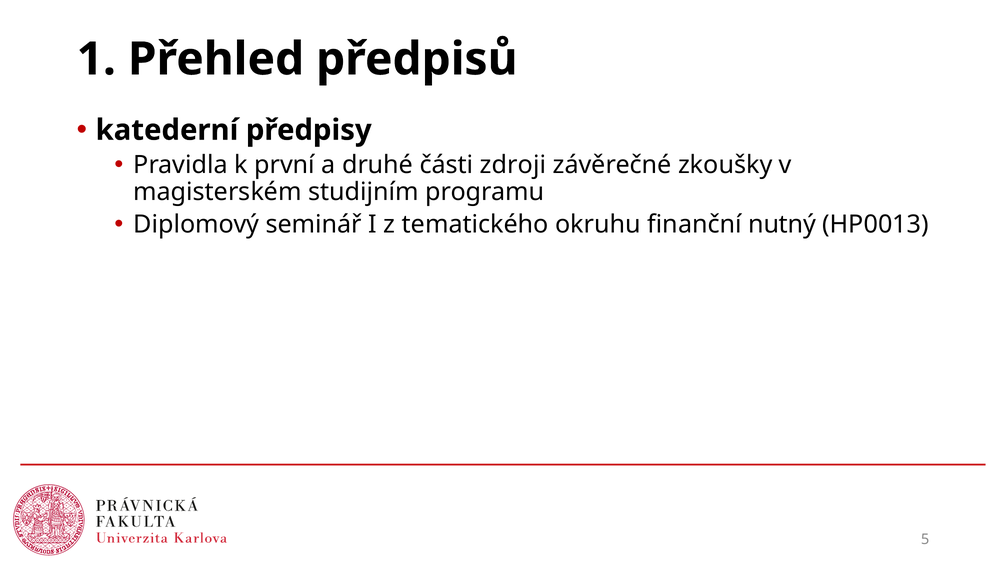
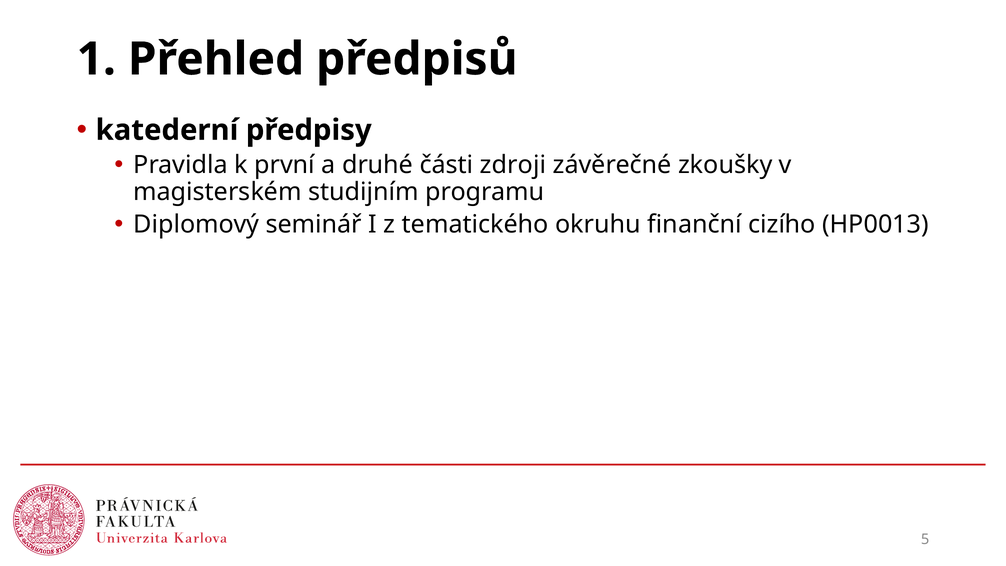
nutný: nutný -> cizího (782, 224)
